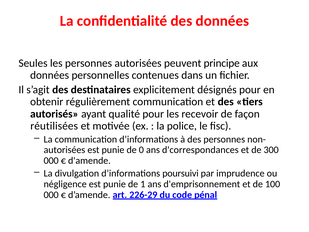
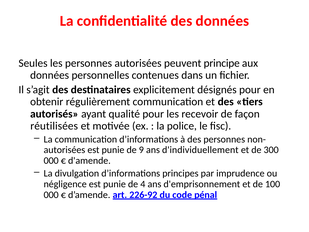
0: 0 -> 9 (141, 150)
d'correspondances: d'correspondances -> d'individuellement (200, 150)
poursuivi: poursuivi -> principes (180, 173)
1: 1 -> 4 (143, 184)
226-29: 226-29 -> 226-92 (143, 195)
